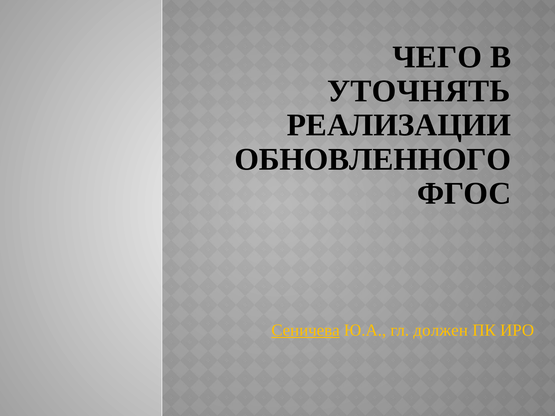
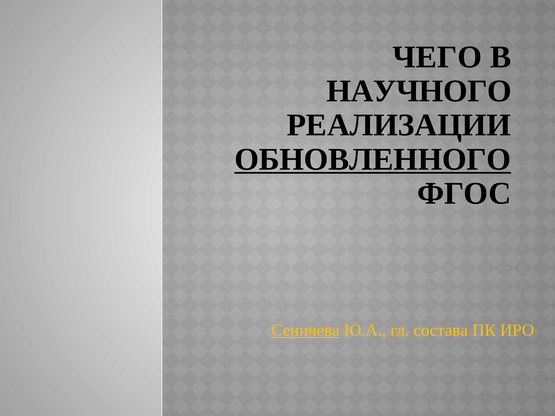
УТОЧНЯТЬ: УТОЧНЯТЬ -> НАУЧНОГО (419, 91)
ОБНОВЛЕННОГО underline: none -> present (373, 159)
должен: должен -> состава (441, 330)
